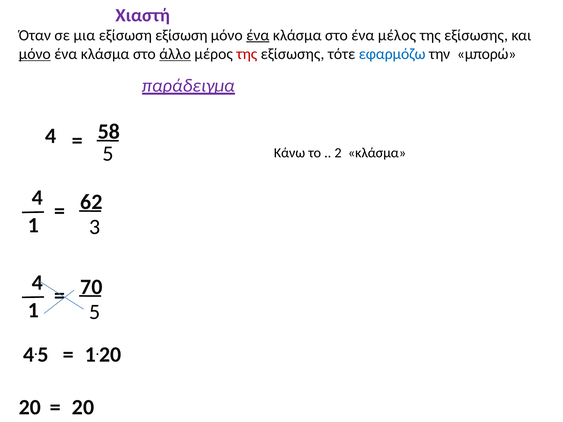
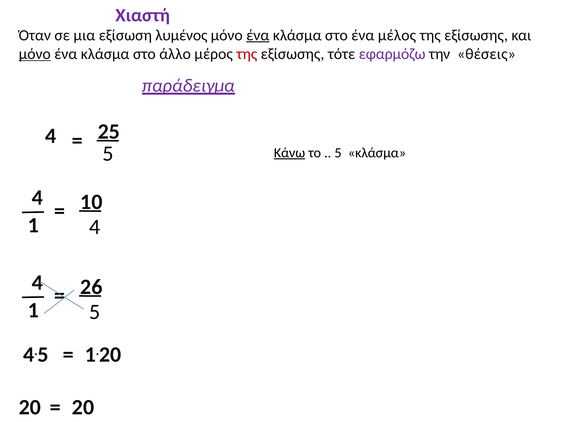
εξίσωση εξίσωση: εξίσωση -> λυμένος (181, 35)
άλλο underline: present -> none (175, 54)
εφαρμόζω colour: blue -> purple (392, 54)
μπορώ: μπορώ -> θέσεις (486, 54)
58: 58 -> 25 (109, 132)
Κάνω underline: none -> present (289, 153)
2: 2 -> 5 (338, 153)
62: 62 -> 10 (91, 202)
1 3: 3 -> 4 (95, 227)
70: 70 -> 26 (91, 287)
